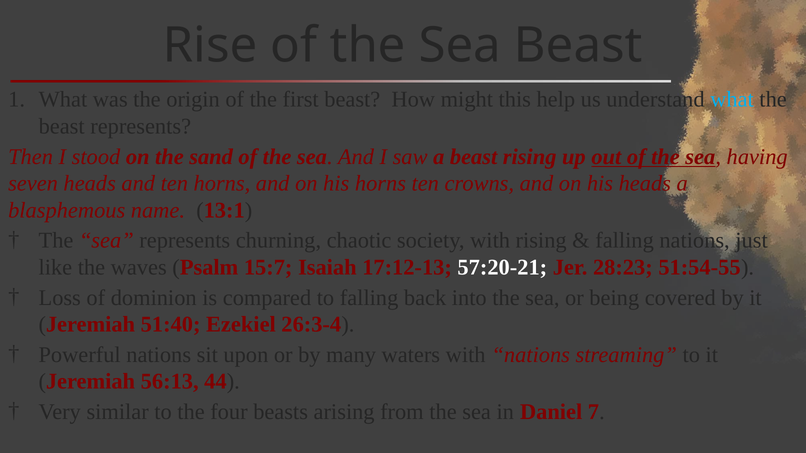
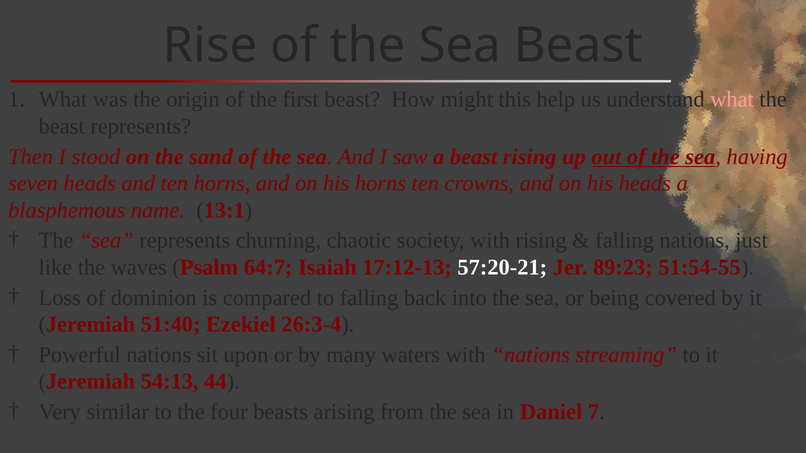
what colour: light blue -> pink (732, 100)
15:7: 15:7 -> 64:7 (268, 268)
28:23: 28:23 -> 89:23 (623, 268)
56:13: 56:13 -> 54:13 (170, 382)
